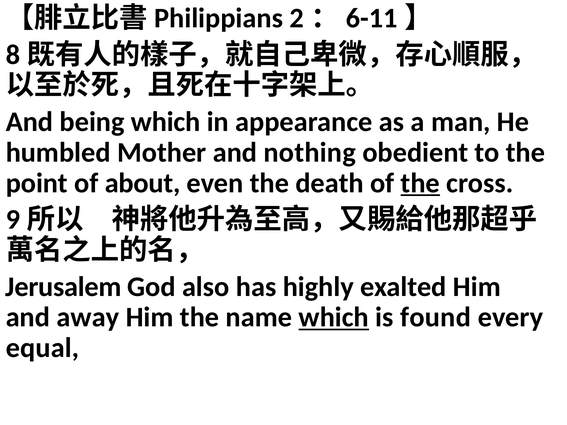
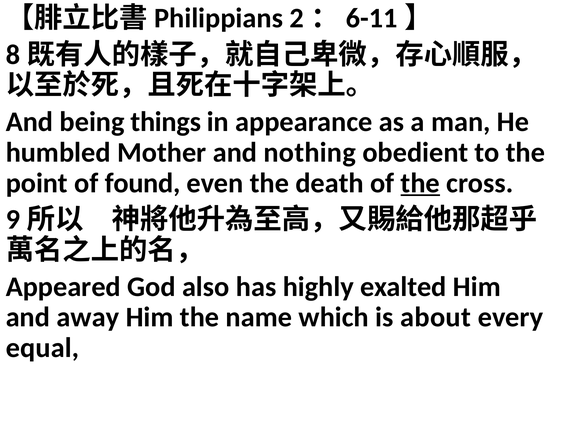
being which: which -> things (166, 122)
about: about -> found (143, 183)
Jerusalem: Jerusalem -> Appeared (63, 287)
which underline: present -> none (334, 317)
found: found -> about (436, 317)
